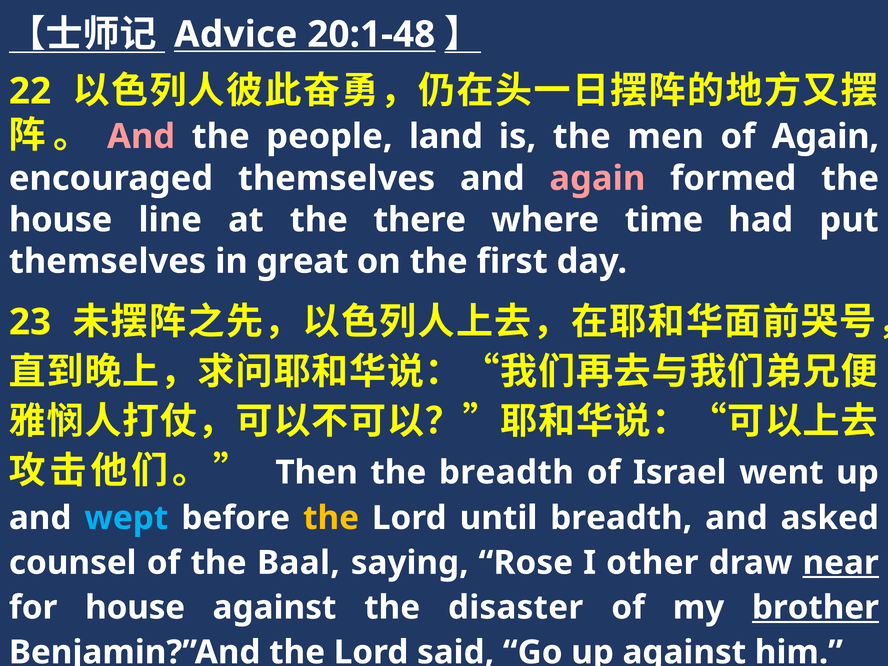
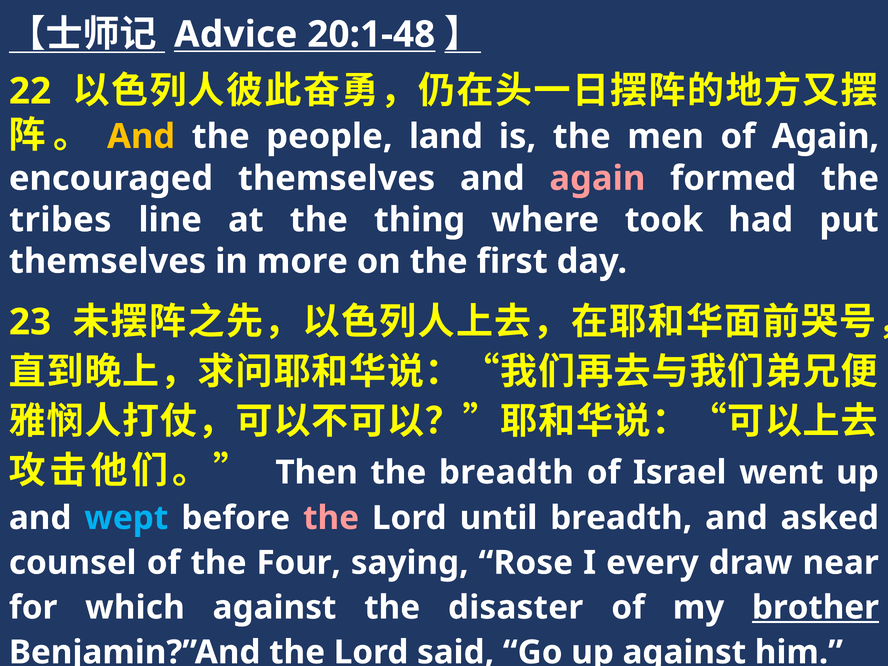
And colour: pink -> yellow (141, 136)
house: house -> tribes (60, 220)
there: there -> thing (420, 220)
time: time -> took (664, 220)
great: great -> more (302, 261)
the colour: yellow -> pink (331, 518)
Baal: Baal -> Four (299, 563)
other: other -> every (652, 563)
near underline: present -> none (841, 563)
for house: house -> which (135, 608)
